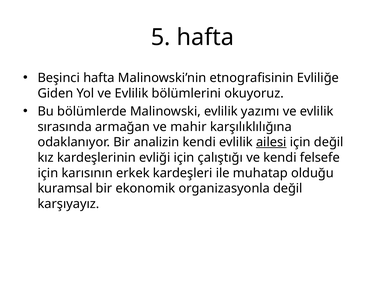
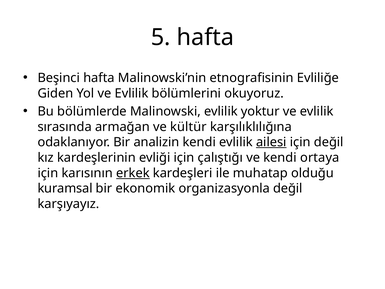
yazımı: yazımı -> yoktur (260, 111)
mahir: mahir -> kültür (188, 127)
felsefe: felsefe -> ortaya (320, 157)
erkek underline: none -> present (133, 173)
